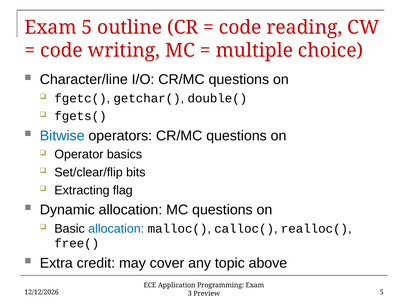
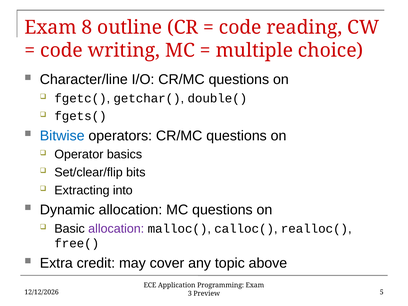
Exam 5: 5 -> 8 (87, 27)
flag: flag -> into (123, 190)
allocation colour: blue -> purple (116, 229)
